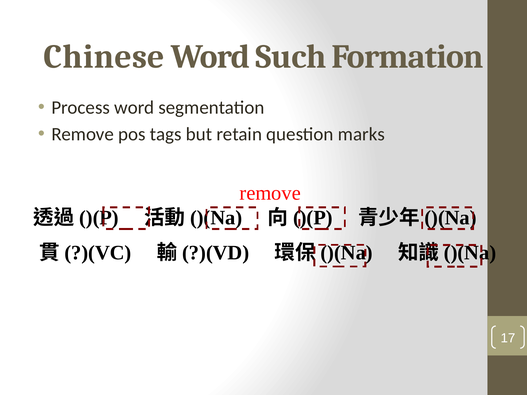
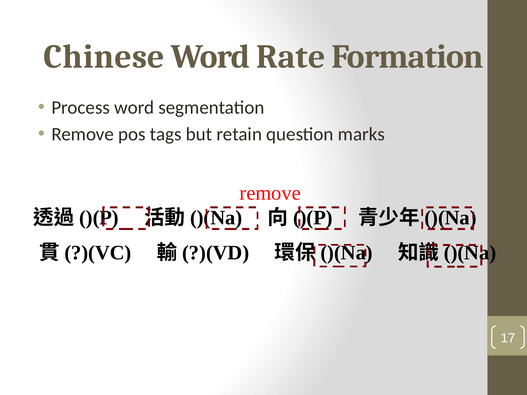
Such: Such -> Rate (291, 57)
